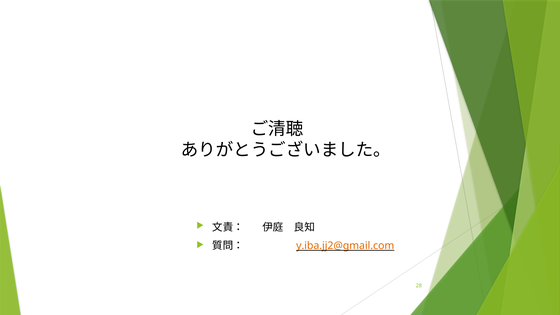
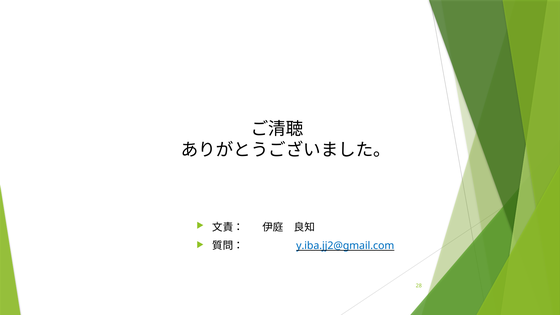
y.iba.jj2@gmail.com colour: orange -> blue (345, 246)
